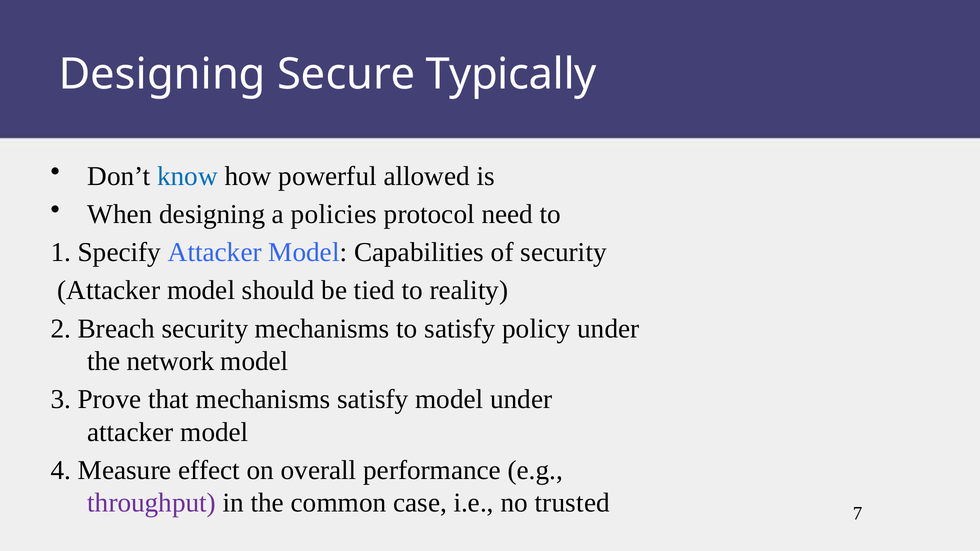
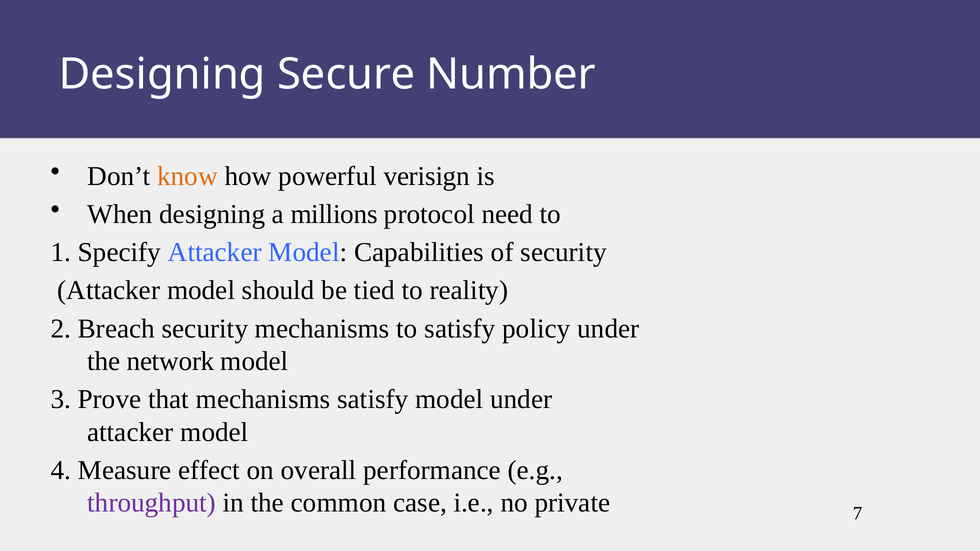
Typically: Typically -> Number (511, 74)
know colour: blue -> orange (188, 176)
allowed: allowed -> verisign (427, 176)
policies: policies -> millions (334, 214)
trusted: trusted -> private (572, 503)
